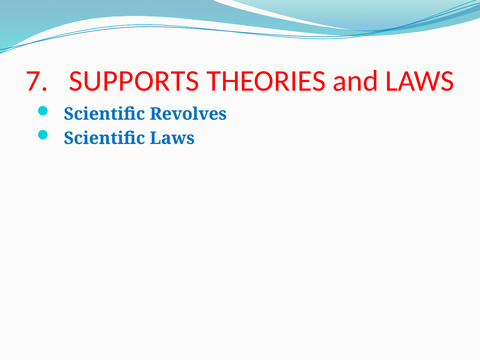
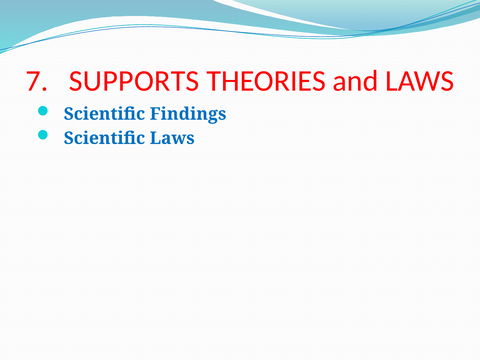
Revolves: Revolves -> Findings (188, 114)
